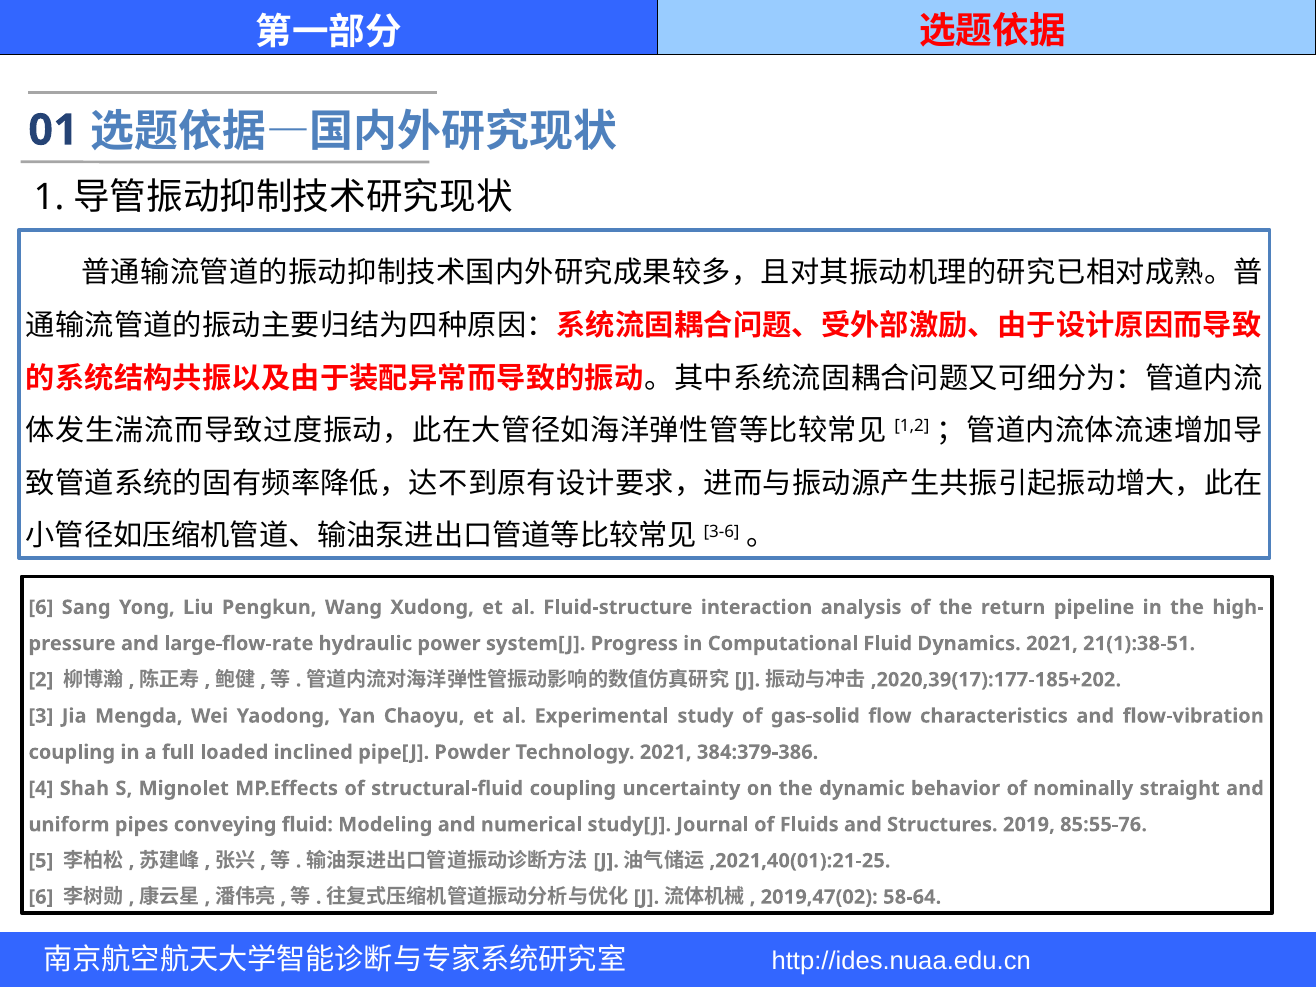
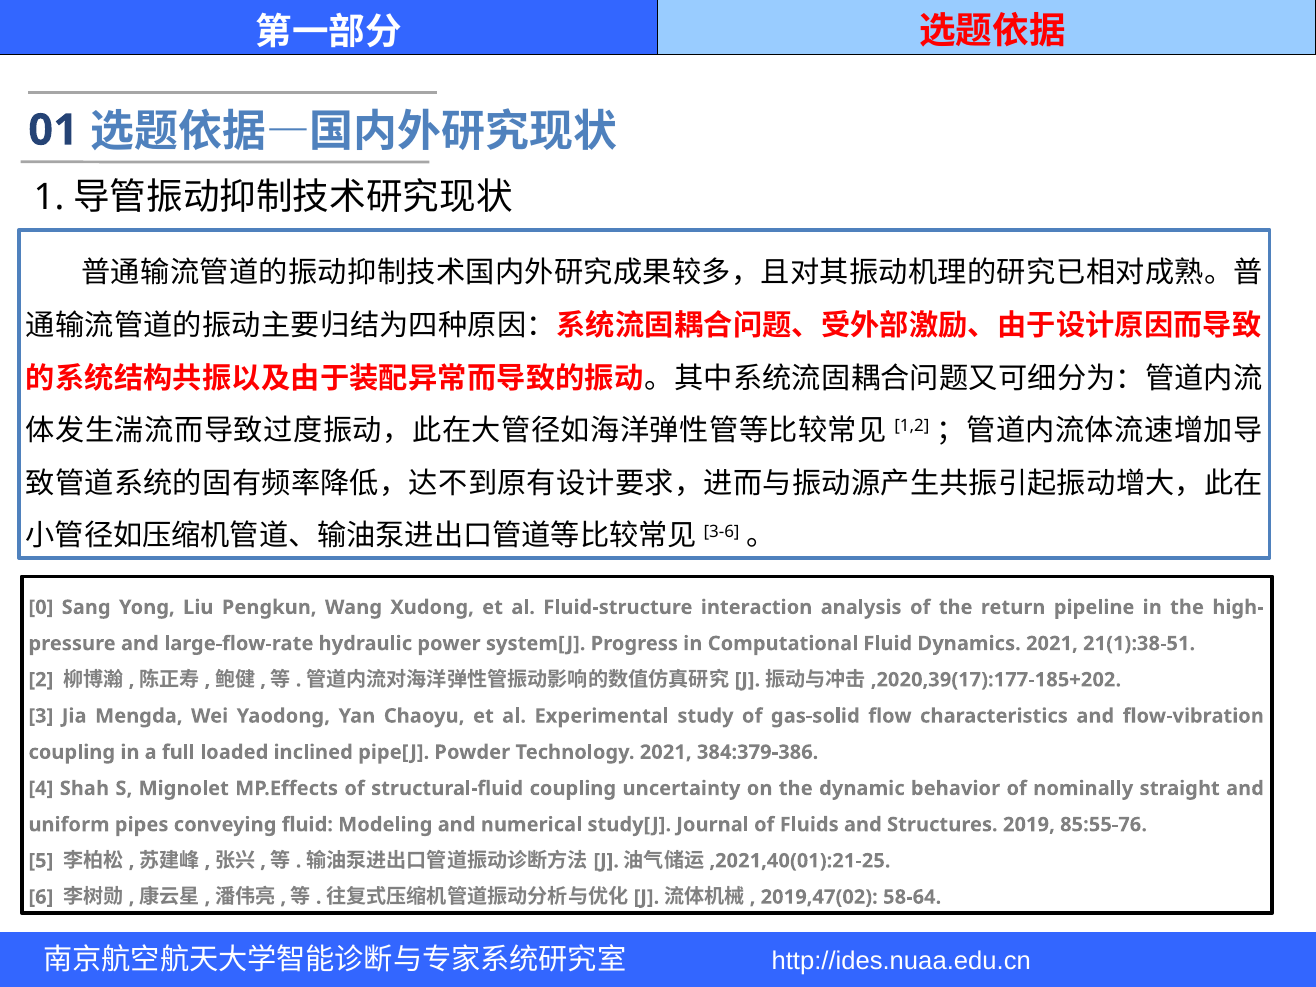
6: 6 -> 0 (41, 607)
